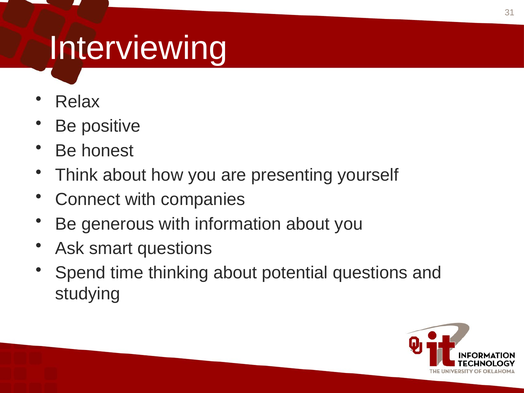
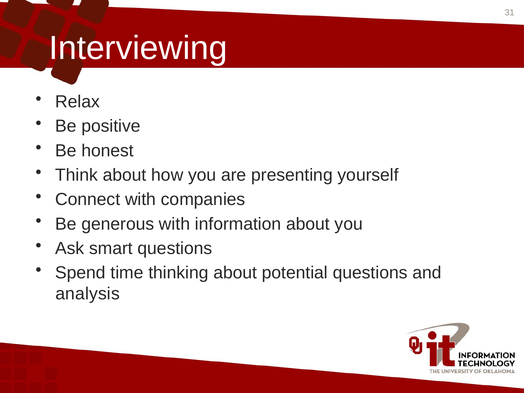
studying: studying -> analysis (88, 294)
